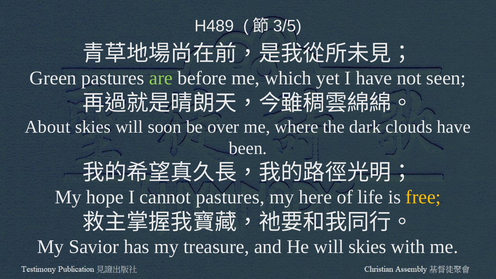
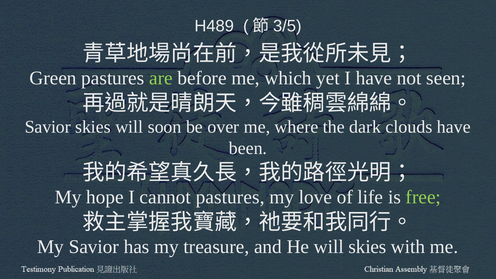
About: About -> Savior (48, 127)
here: here -> love (315, 197)
free colour: yellow -> light green (423, 197)
